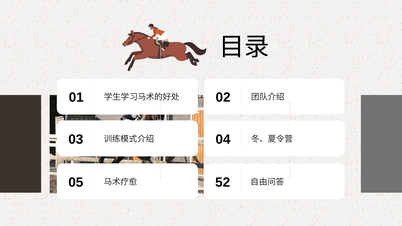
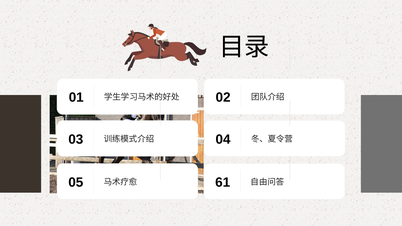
52: 52 -> 61 (223, 182)
